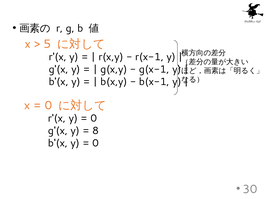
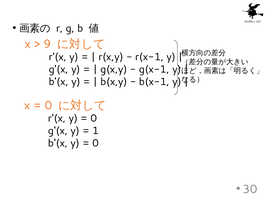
5: 5 -> 9 (47, 44)
8: 8 -> 1 (96, 131)
